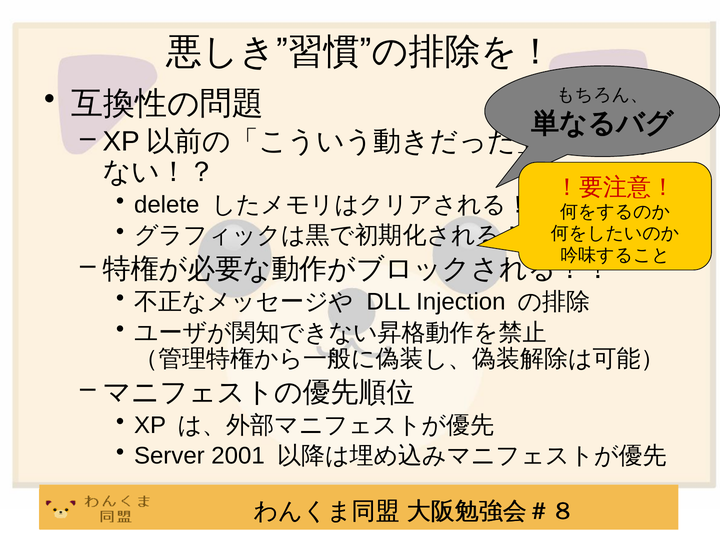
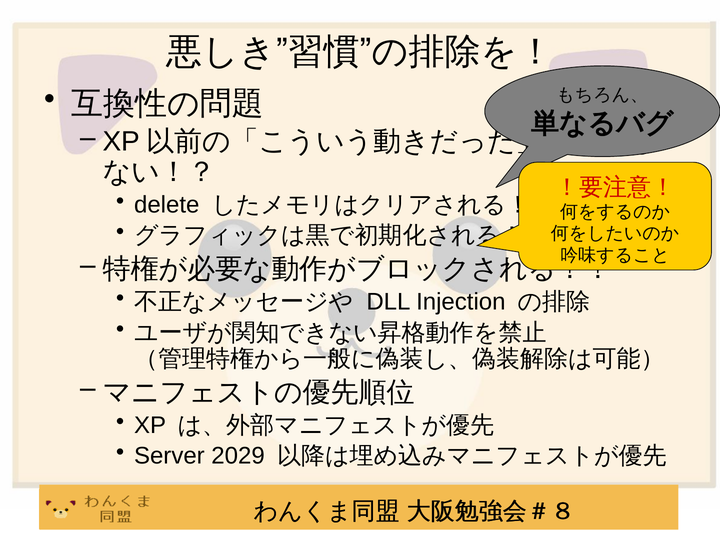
2001: 2001 -> 2029 (238, 456)
